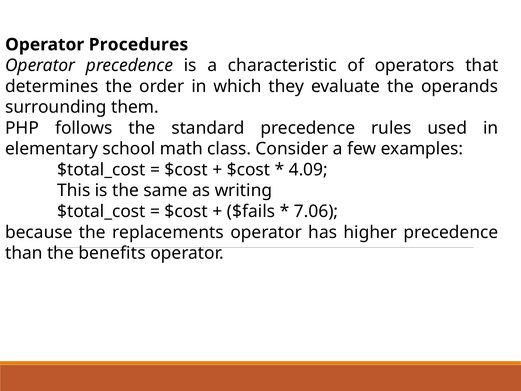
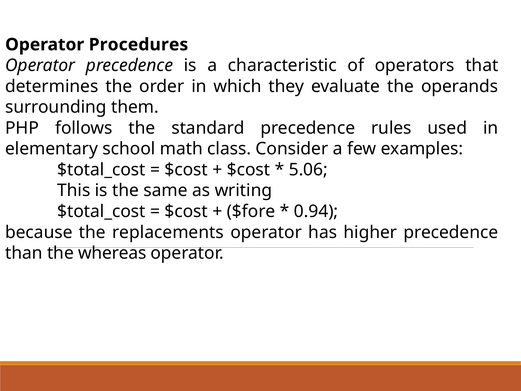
4.09: 4.09 -> 5.06 (308, 170)
$fails: $fails -> $fore (251, 211)
7.06: 7.06 -> 0.94 (316, 211)
benefits: benefits -> whereas (112, 253)
